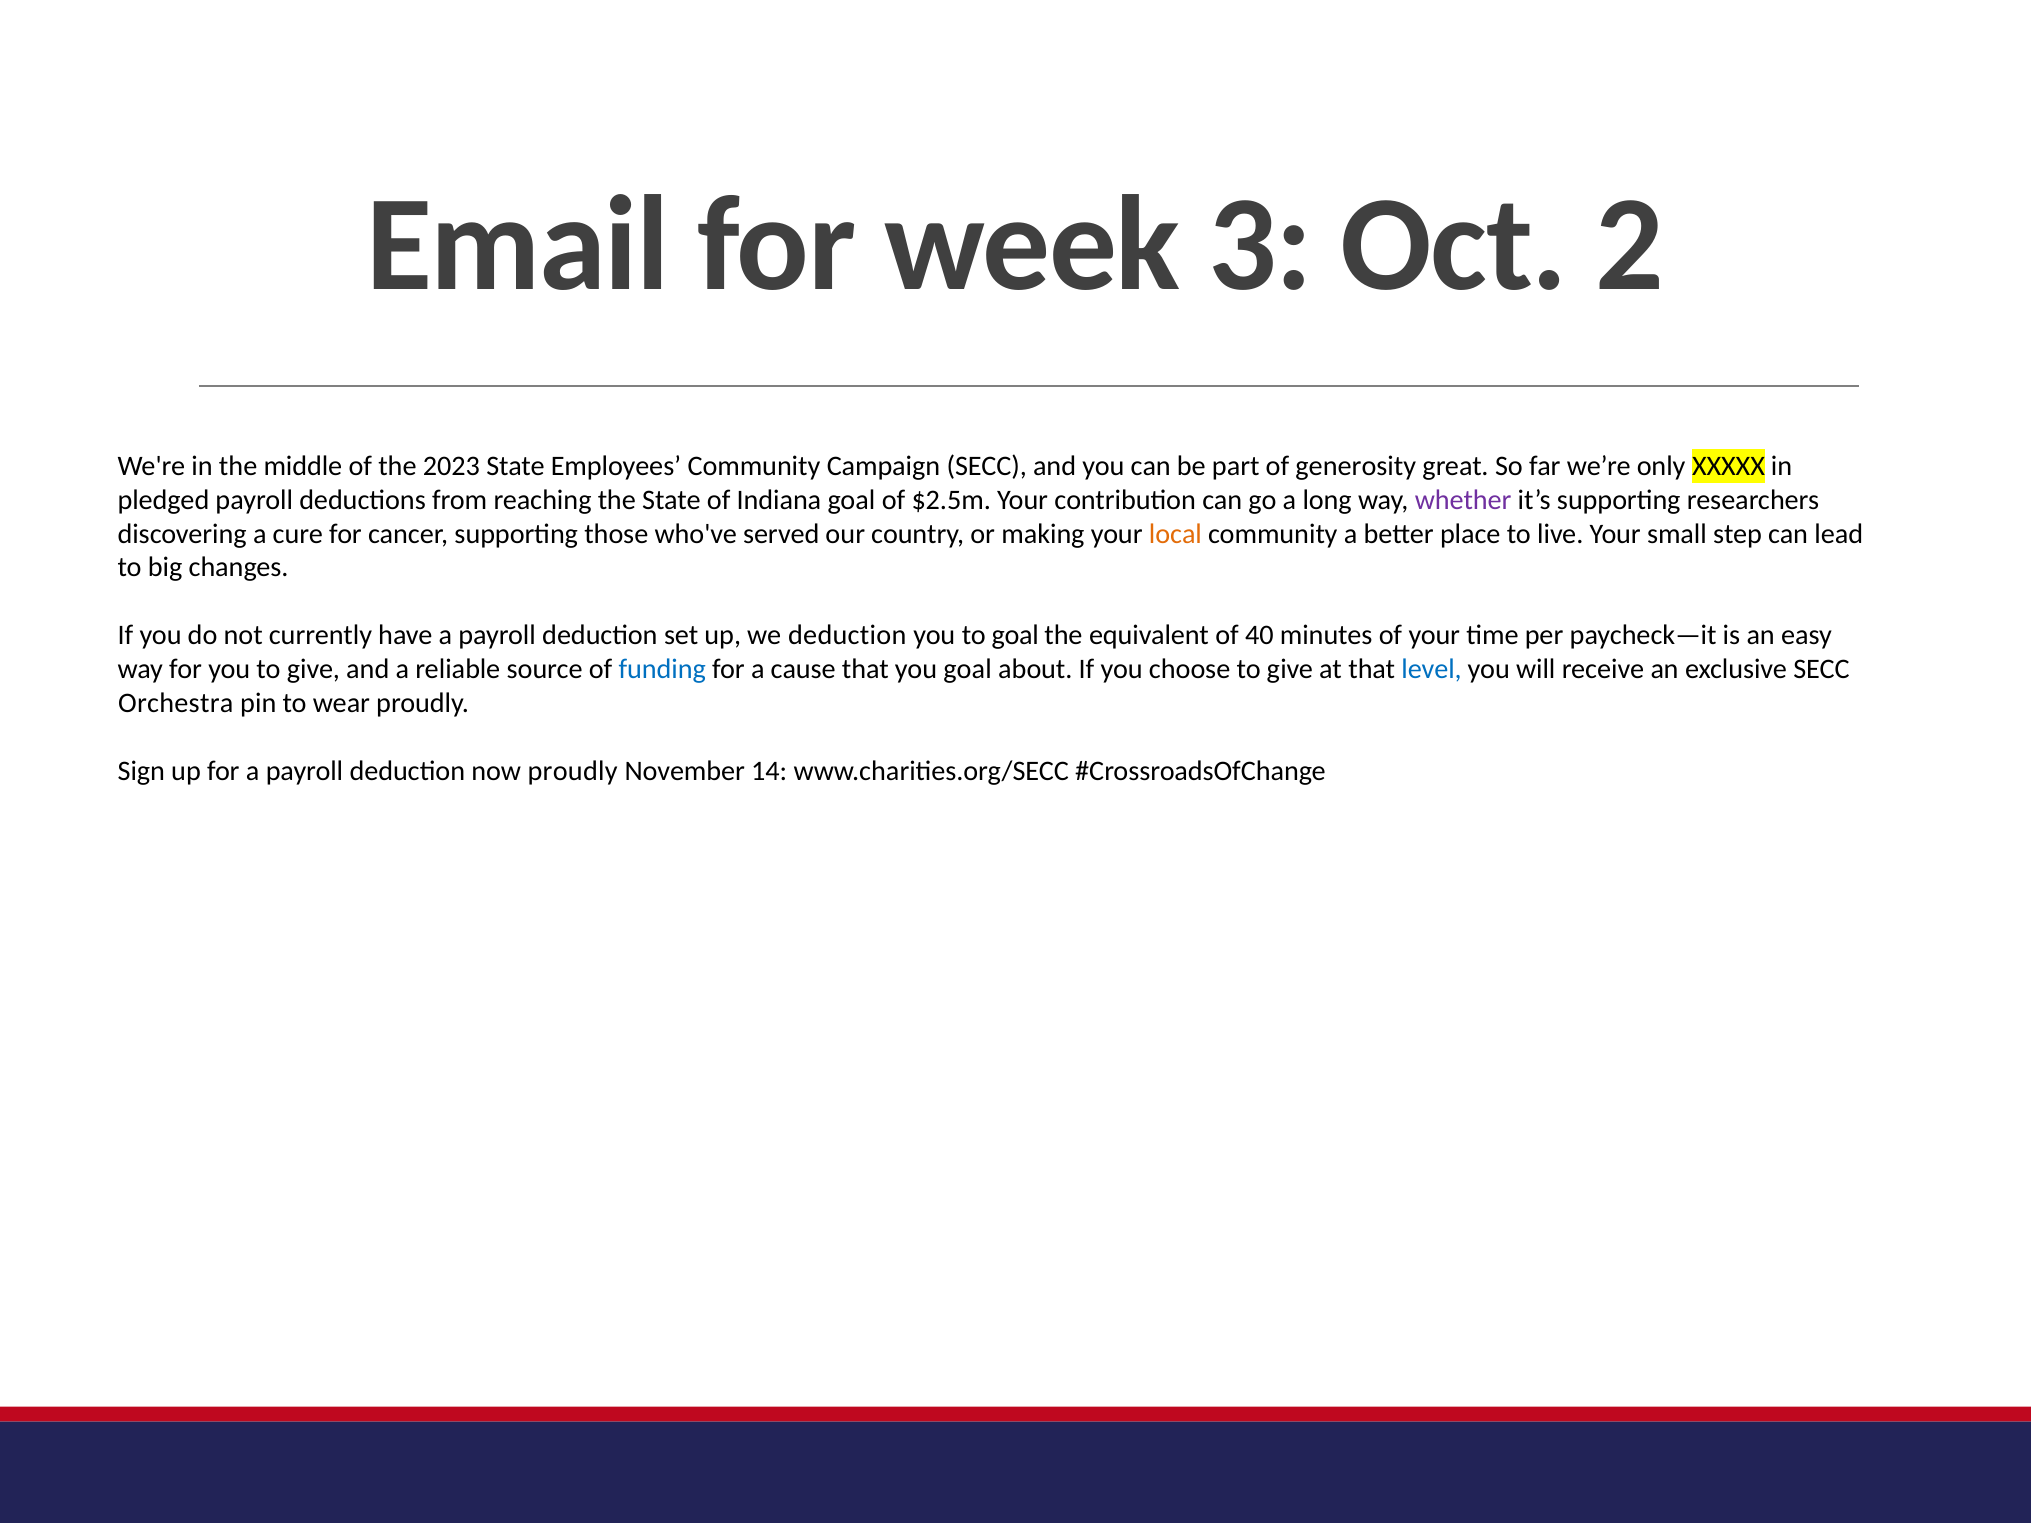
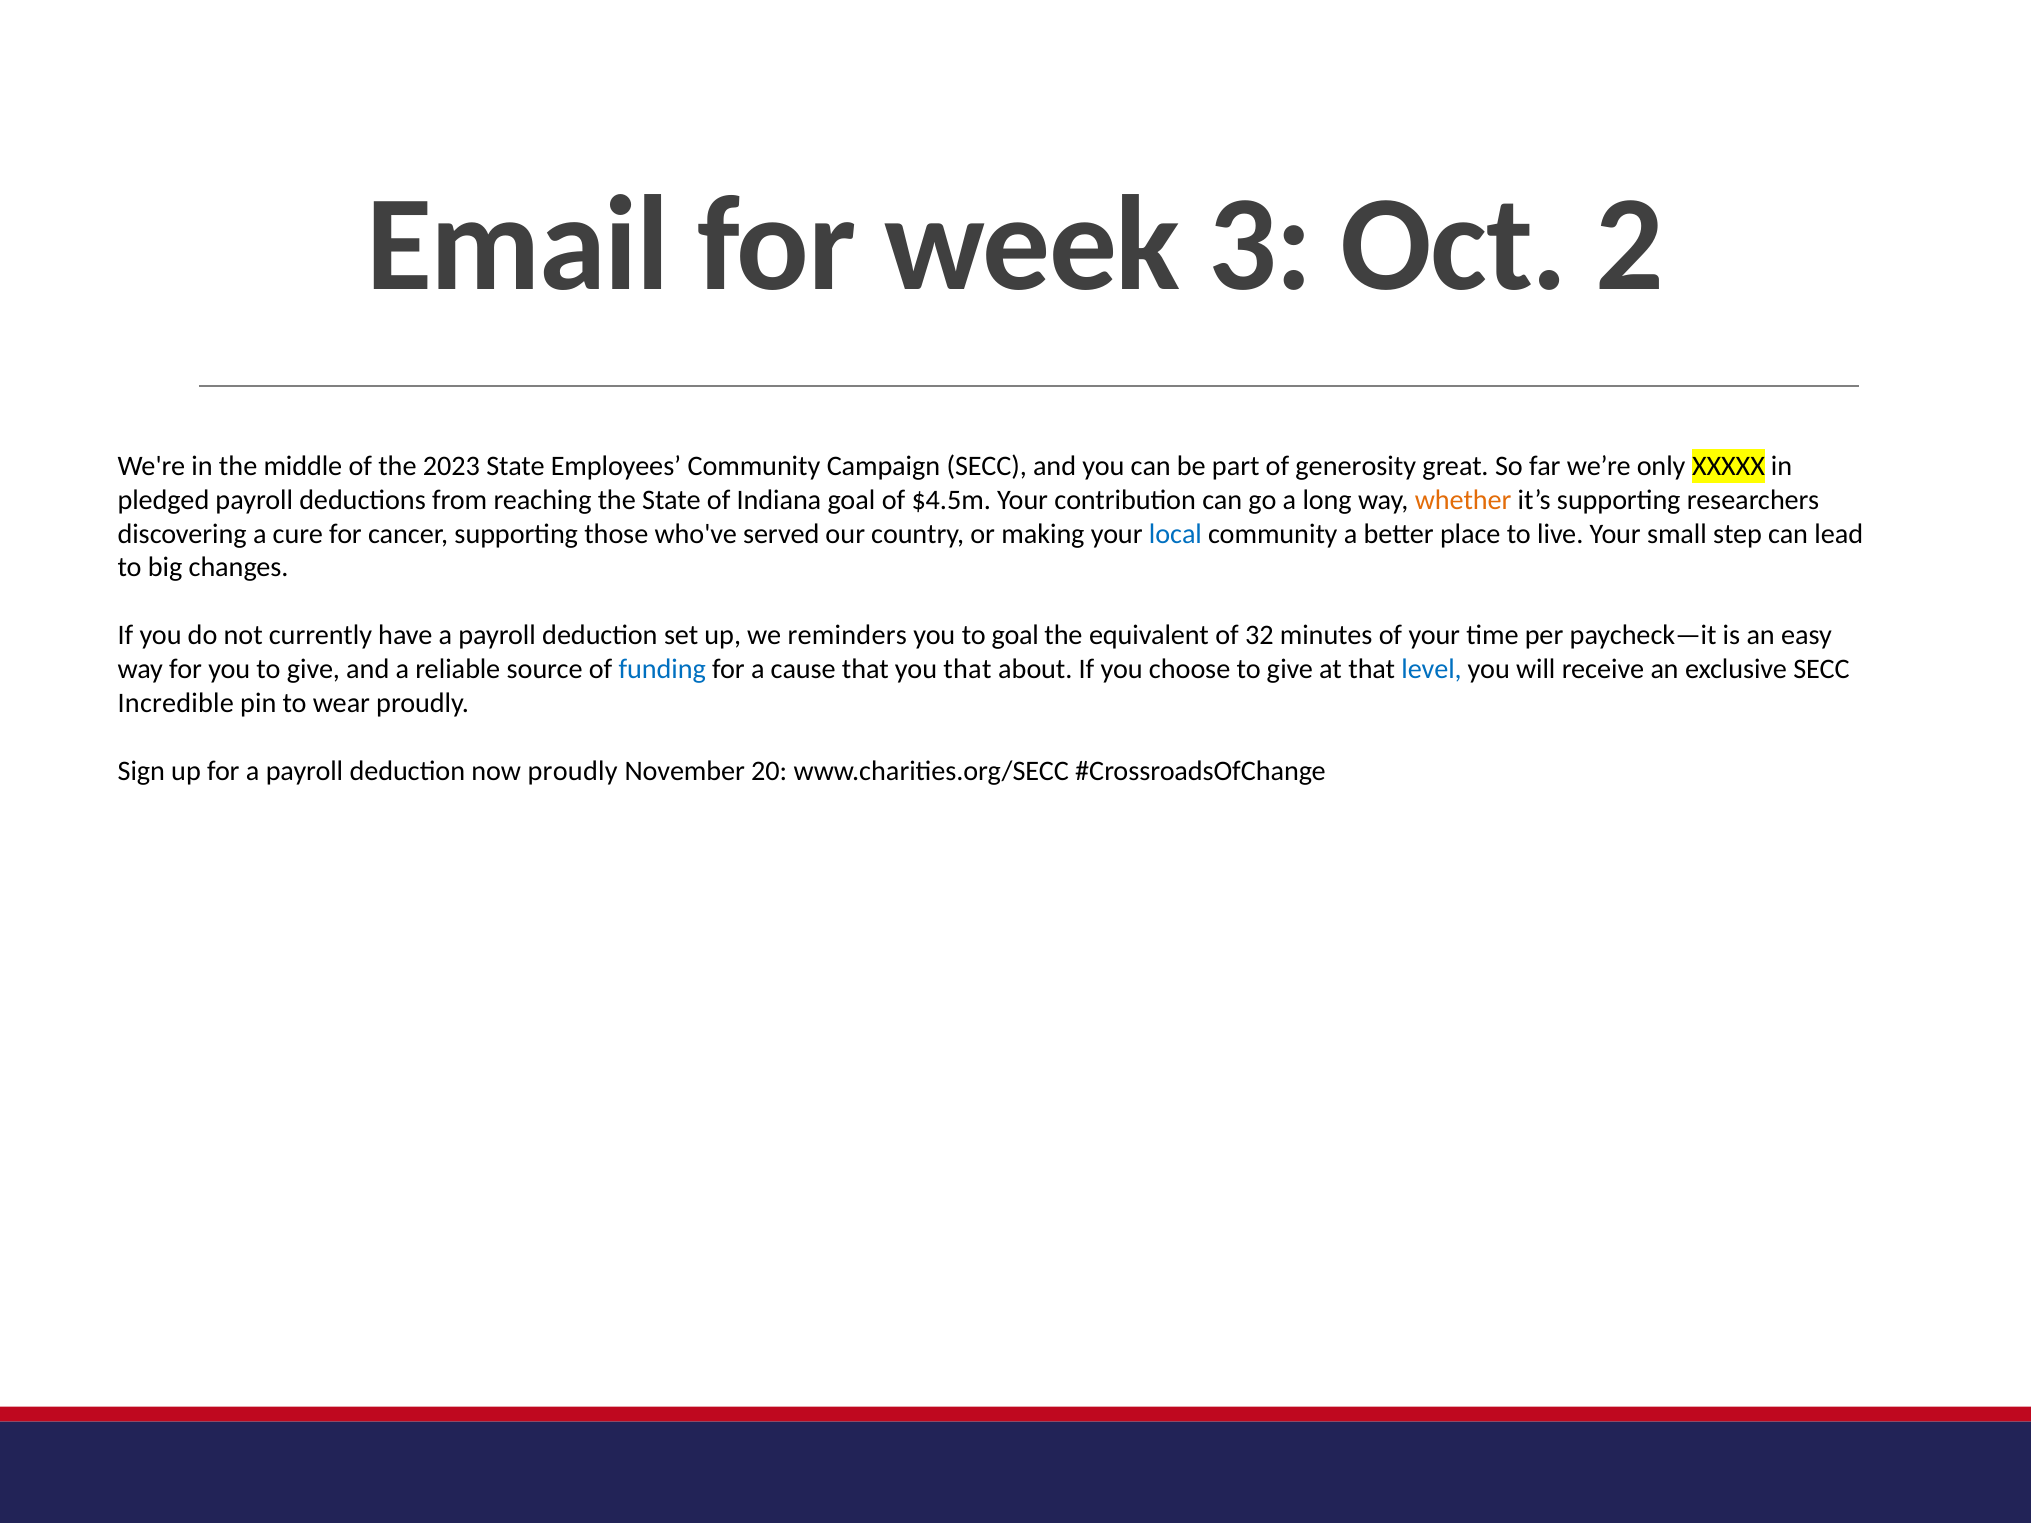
$2.5m: $2.5m -> $4.5m (951, 500)
whether colour: purple -> orange (1463, 500)
local colour: orange -> blue (1175, 534)
we deduction: deduction -> reminders (847, 636)
40: 40 -> 32 (1259, 636)
you goal: goal -> that (967, 669)
Orchestra: Orchestra -> Incredible (176, 703)
14: 14 -> 20 (769, 771)
